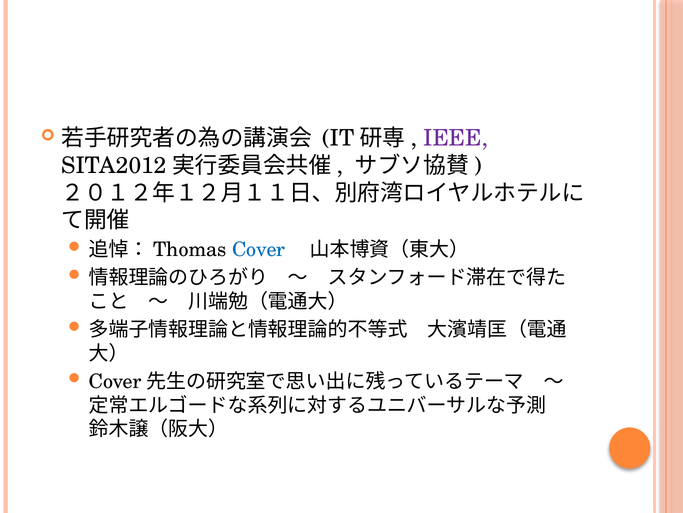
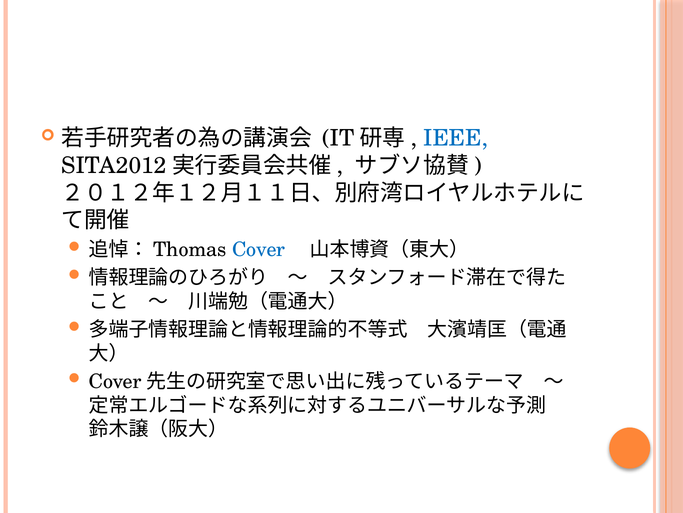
IEEE colour: purple -> blue (456, 138)
